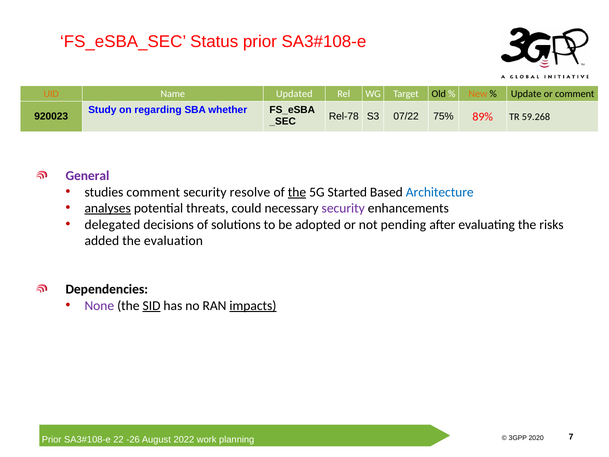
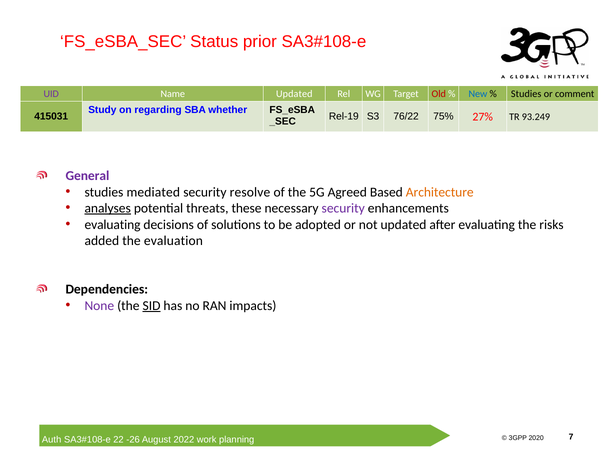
UID colour: orange -> purple (51, 94)
Old colour: black -> red (439, 94)
New colour: orange -> blue (478, 94)
Update: Update -> Studies (526, 94)
920023: 920023 -> 415031 (51, 117)
Rel-78: Rel-78 -> Rel-19 (344, 117)
07/22: 07/22 -> 76/22 (406, 117)
89%: 89% -> 27% (483, 117)
59.268: 59.268 -> 93.249 (536, 117)
studies comment: comment -> mediated (153, 192)
the underline: present -> none (297, 192)
Started: Started -> Agreed (347, 192)
Architecture colour: blue -> orange (440, 192)
could: could -> these (247, 208)
delegated: delegated -> evaluating (113, 224)
not pending: pending -> updated (404, 224)
impacts underline: present -> none (253, 306)
Prior: Prior -> Auth (52, 440)
